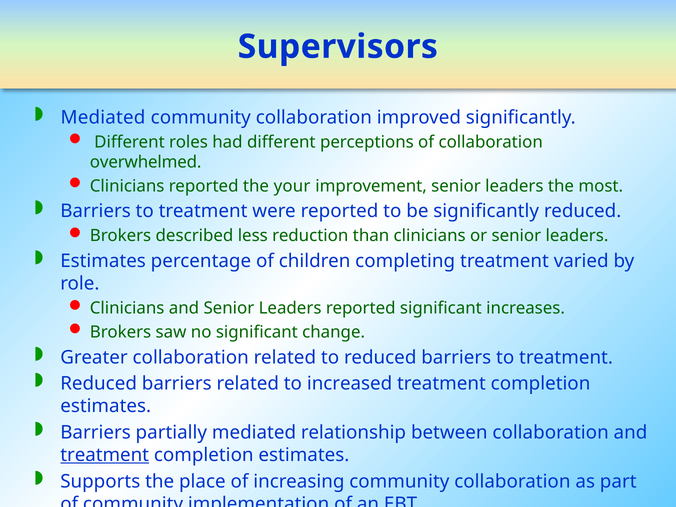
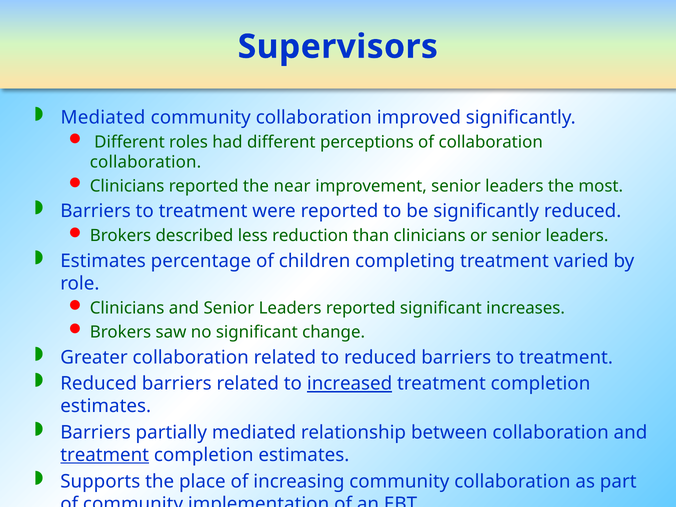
overwhelmed: overwhelmed -> collaboration (146, 162)
your: your -> near (292, 186)
increased underline: none -> present (350, 384)
